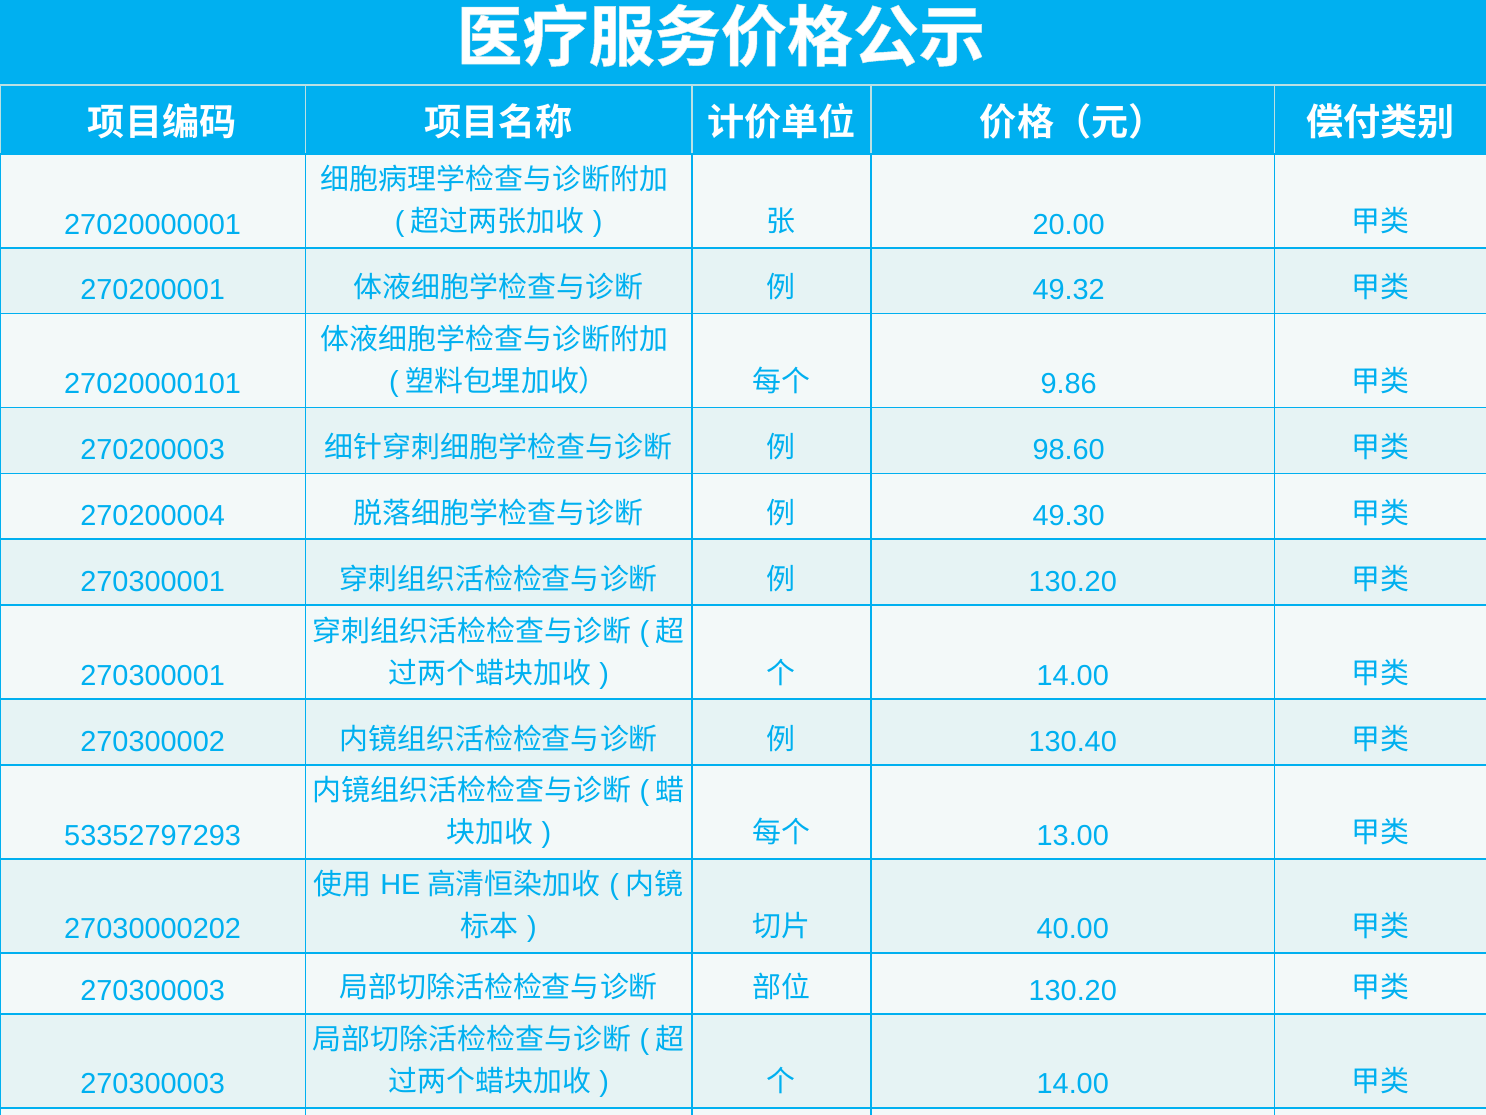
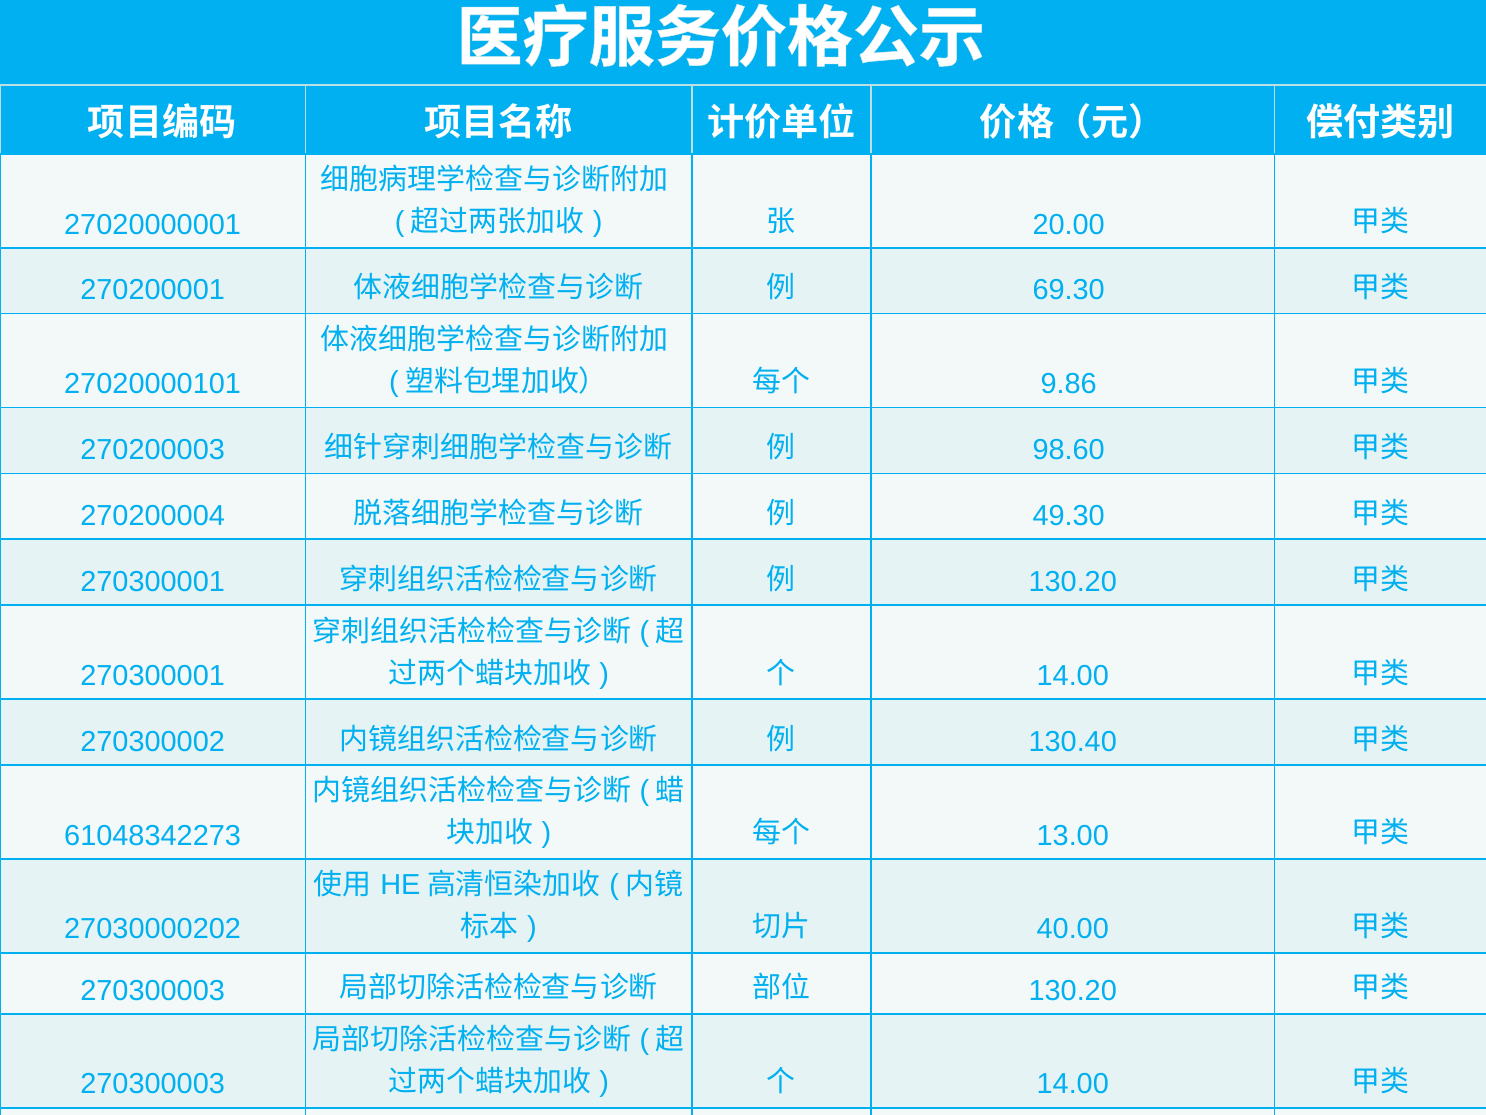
49.32: 49.32 -> 69.30 (1069, 290)
53352797293: 53352797293 -> 61048342273 (153, 835)
